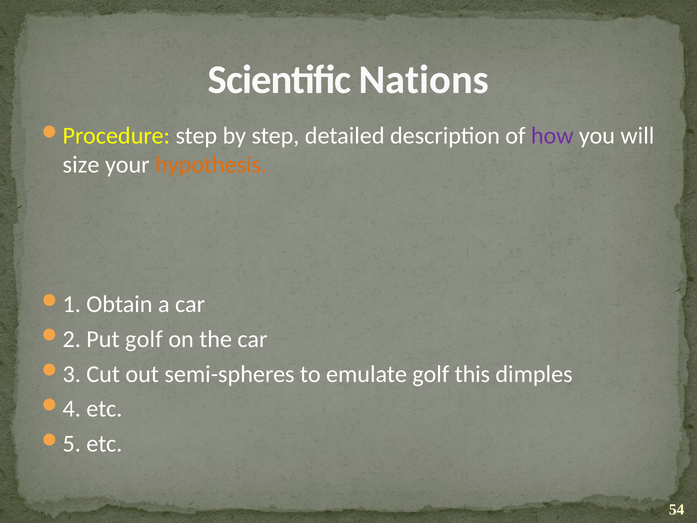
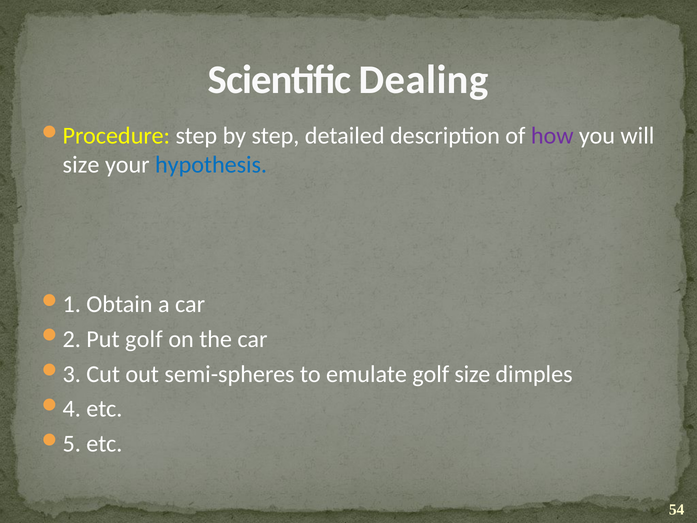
Nations: Nations -> Dealing (424, 80)
hypothesis colour: orange -> blue (211, 165)
golf this: this -> size (472, 374)
